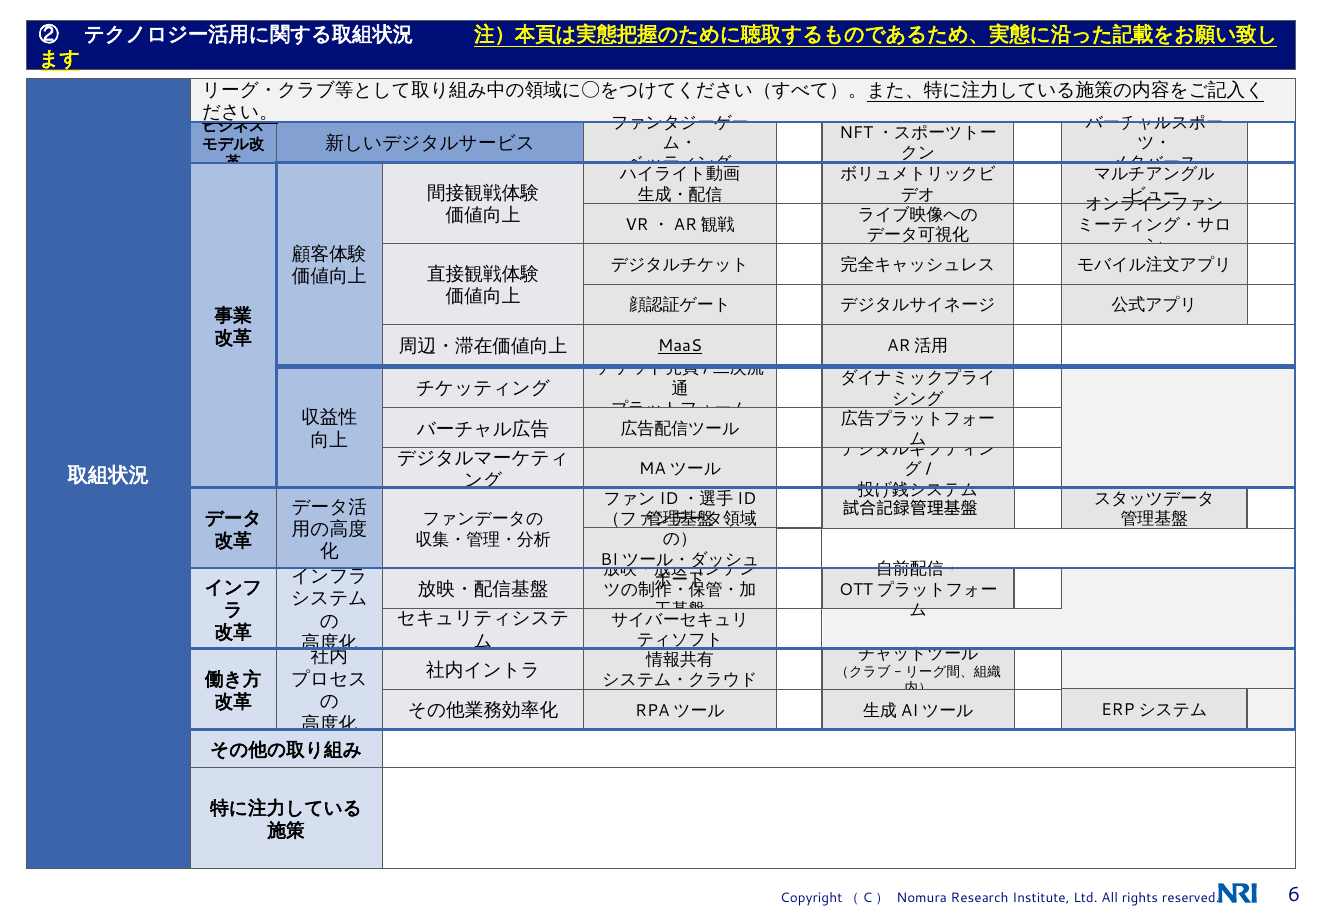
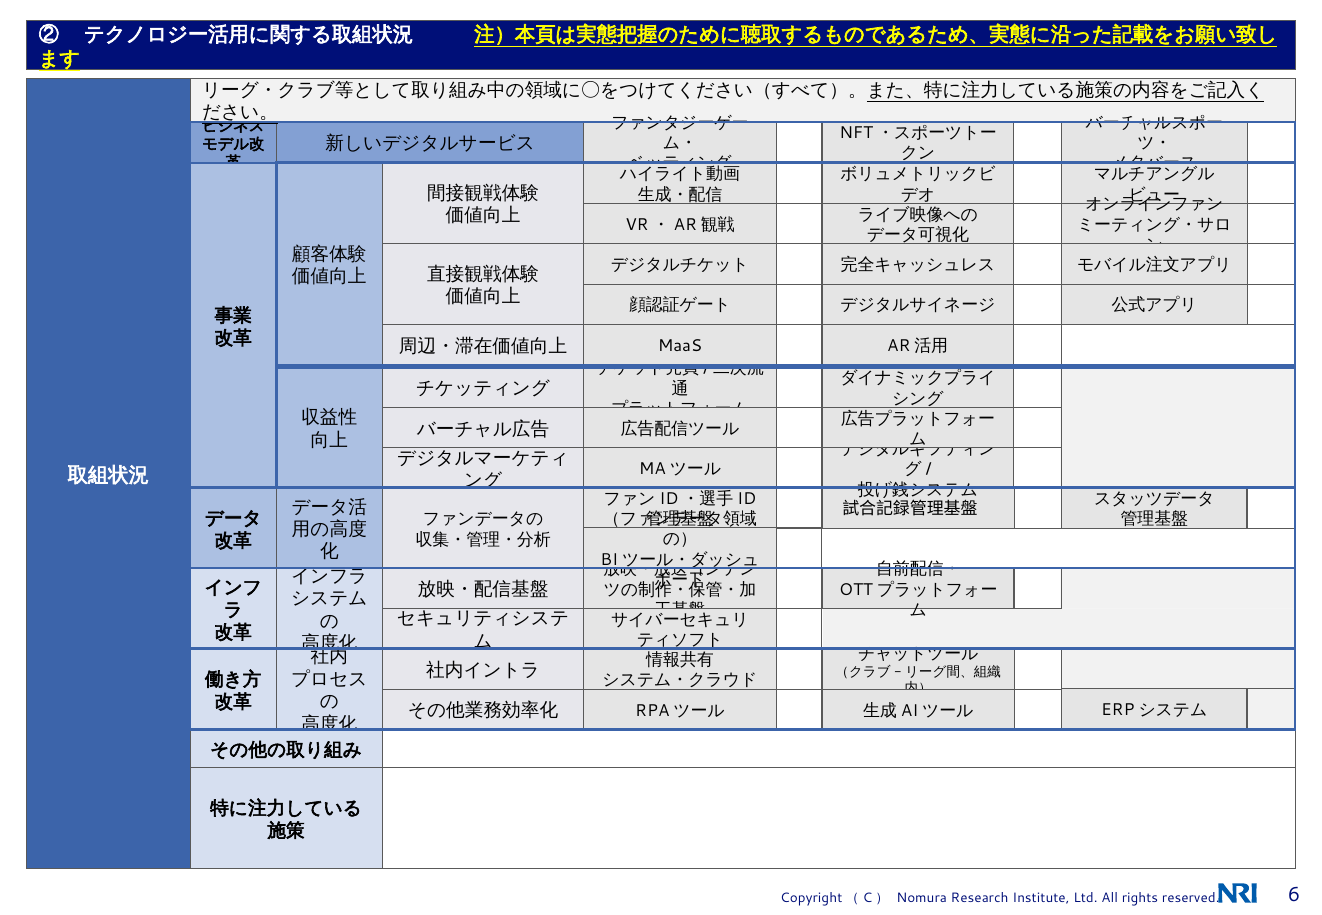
MaaS underline: present -> none (680, 346)
